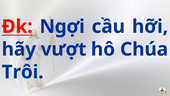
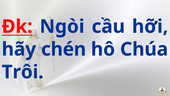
Ngợi: Ngợi -> Ngòi (62, 26)
vượt: vượt -> chén (64, 49)
